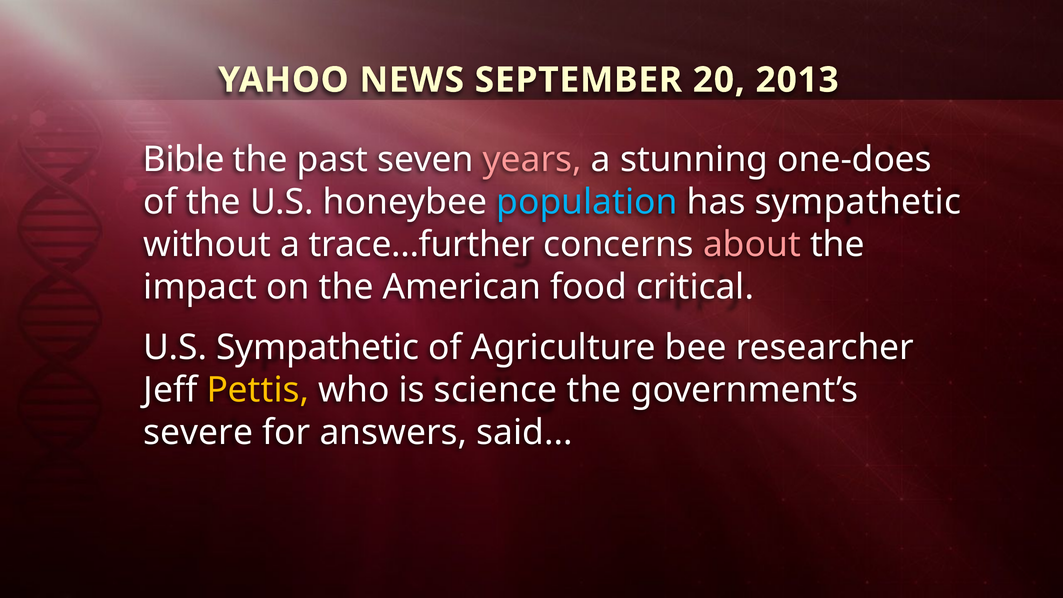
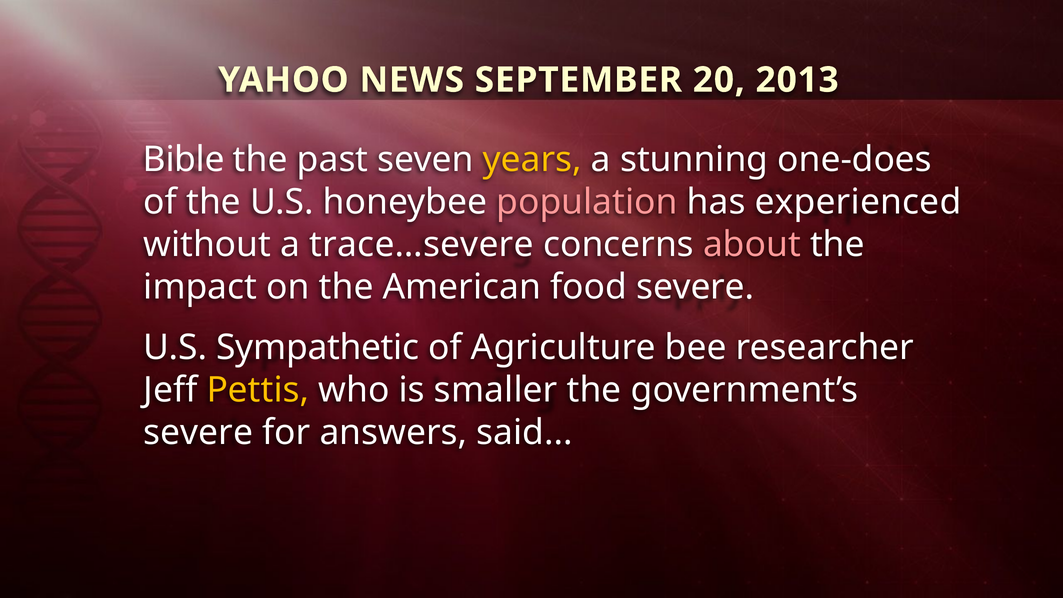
years colour: pink -> yellow (532, 160)
population colour: light blue -> pink (587, 202)
has sympathetic: sympathetic -> experienced (858, 202)
trace…further: trace…further -> trace…severe (422, 245)
food critical: critical -> severe (695, 287)
science: science -> smaller (496, 390)
